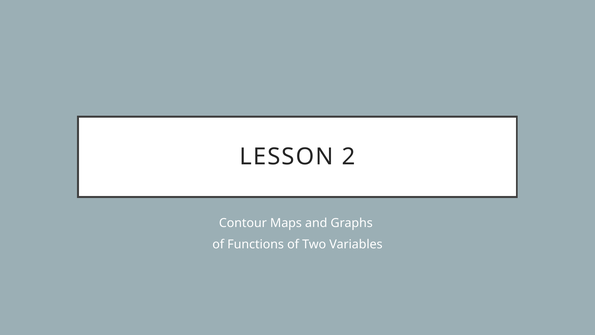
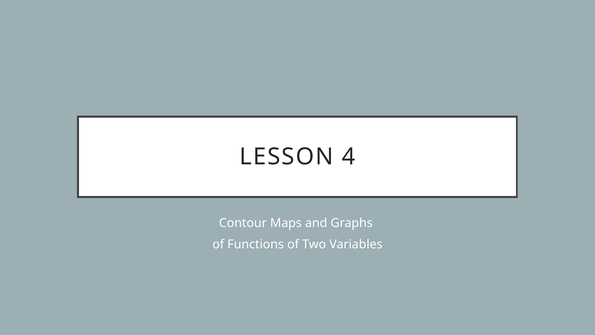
2: 2 -> 4 (349, 156)
